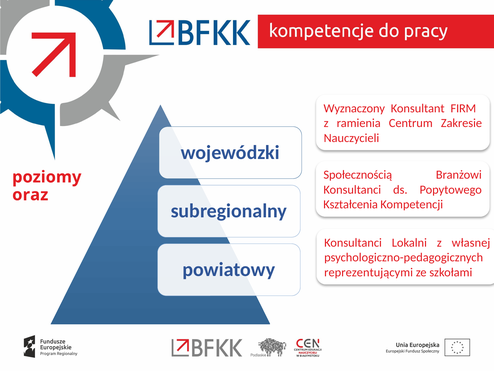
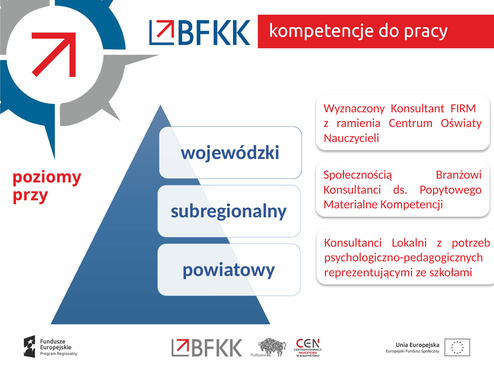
Zakresie: Zakresie -> Oświaty (461, 123)
oraz: oraz -> przy (30, 195)
Kształcenia: Kształcenia -> Materialne (351, 204)
własnej: własnej -> potrzeb (471, 242)
